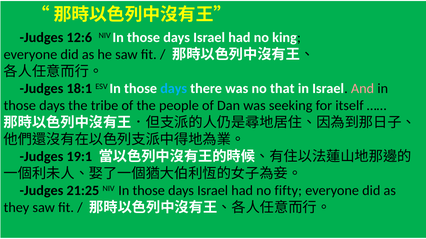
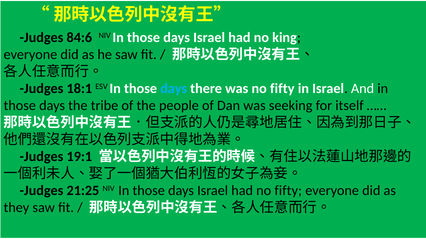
12:6: 12:6 -> 84:6 (79, 38)
was no that: that -> fifty (282, 89)
And colour: pink -> white (363, 89)
